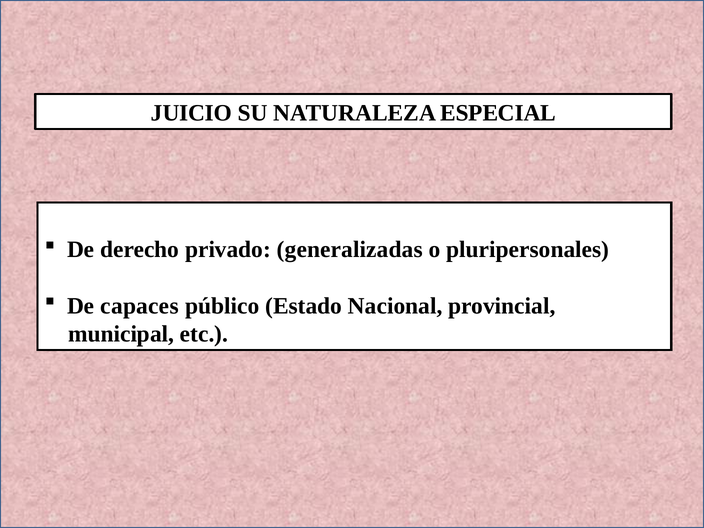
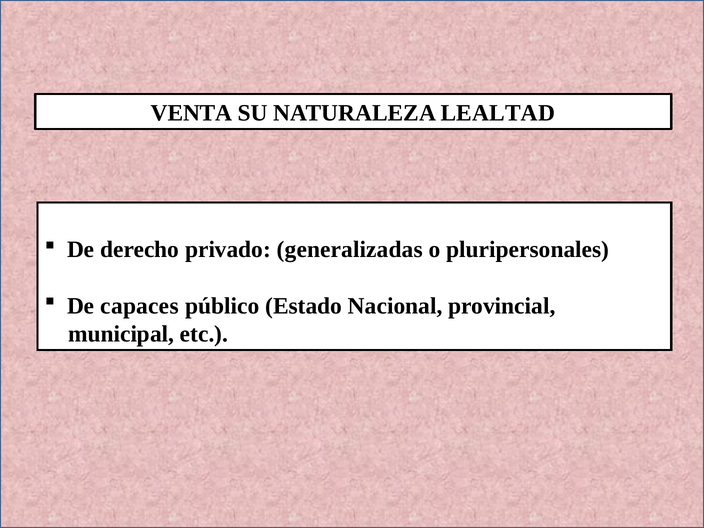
JUICIO: JUICIO -> VENTA (192, 113)
ESPECIAL: ESPECIAL -> LEALTAD (498, 113)
